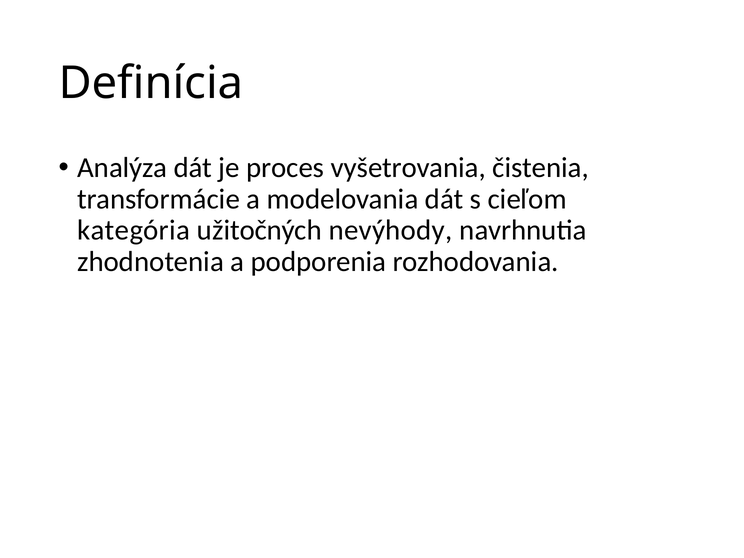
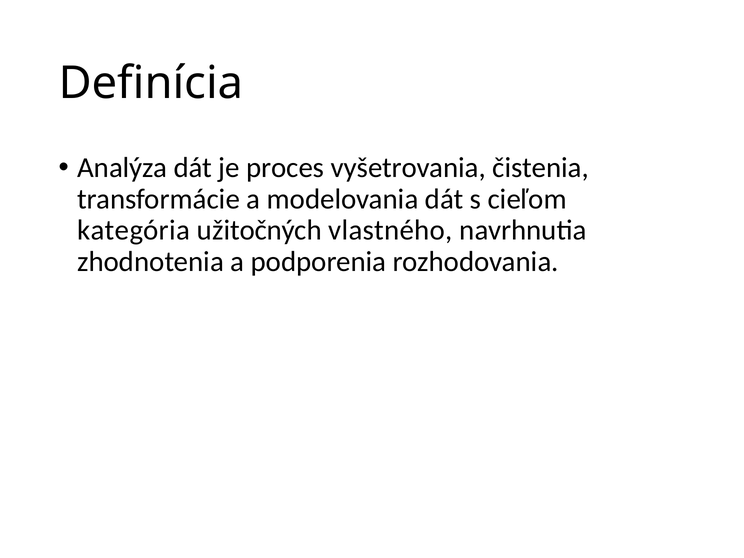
nevýhody: nevýhody -> vlastného (391, 230)
